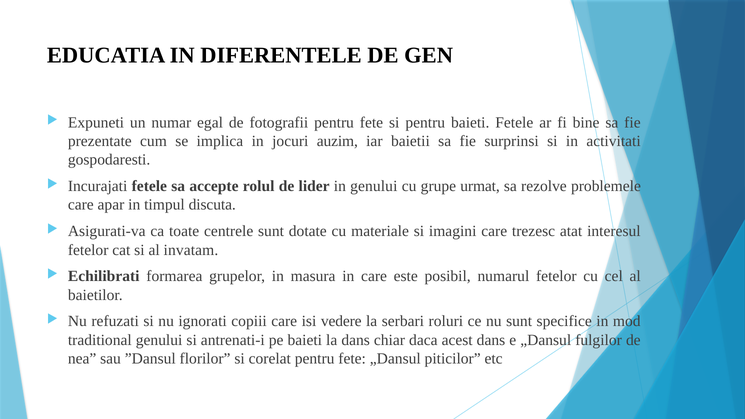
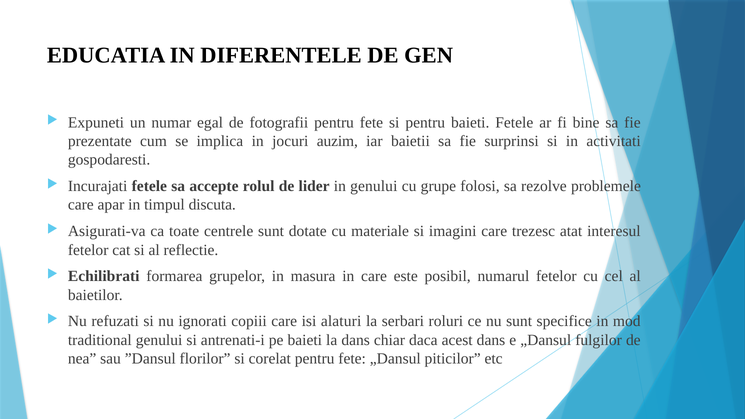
urmat: urmat -> folosi (480, 186)
invatam: invatam -> reflectie (191, 250)
vedere: vedere -> alaturi (341, 321)
